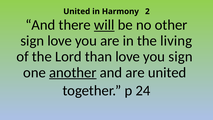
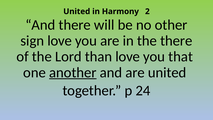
will underline: present -> none (104, 25)
the living: living -> there (176, 41)
you sign: sign -> that (181, 57)
